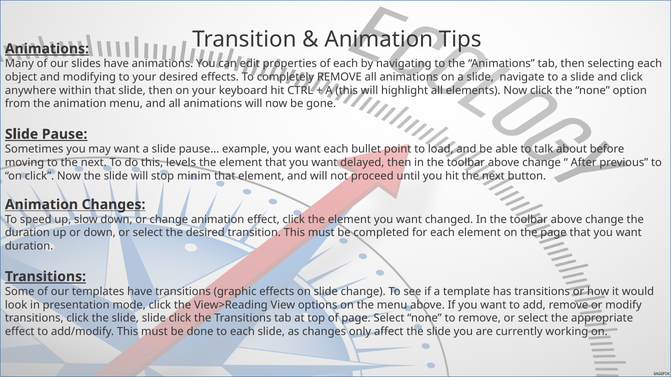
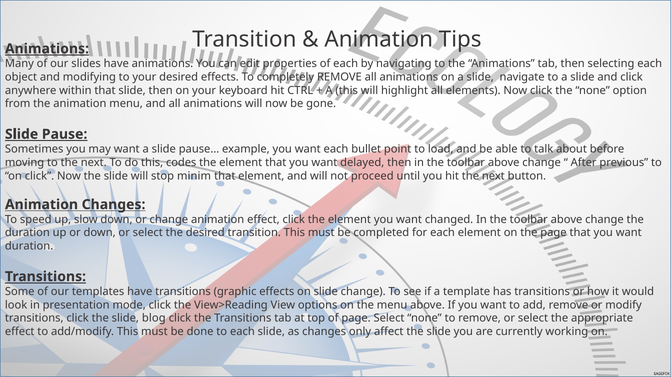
levels: levels -> codes (181, 163)
slide slide: slide -> blog (154, 319)
